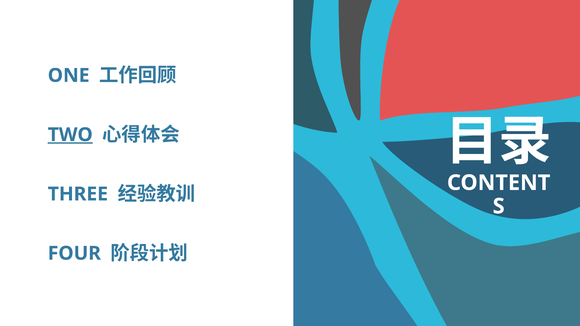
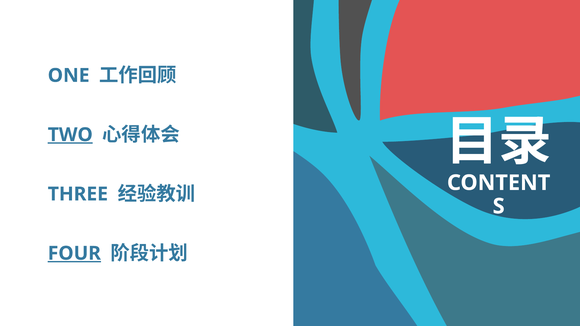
FOUR underline: none -> present (74, 254)
